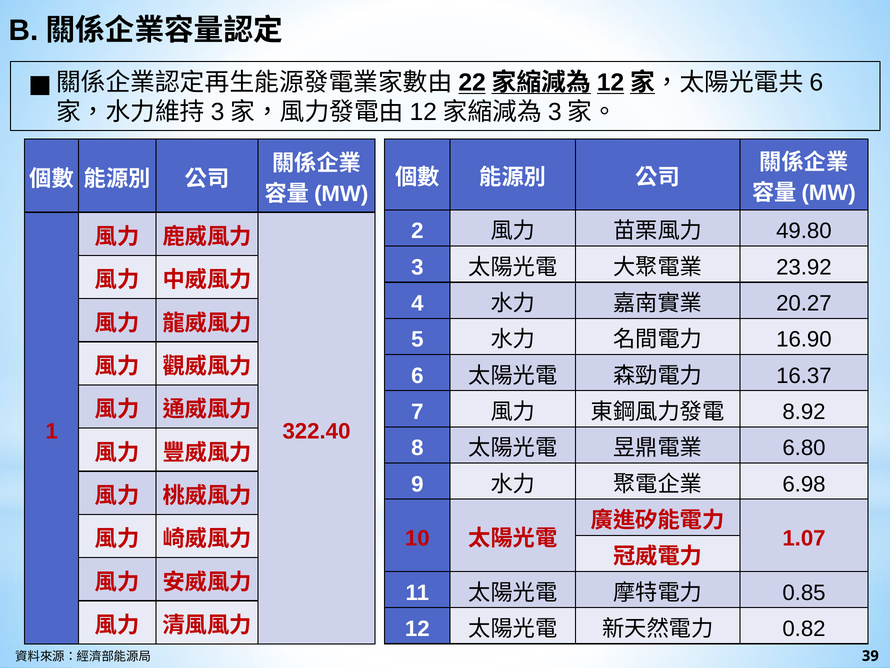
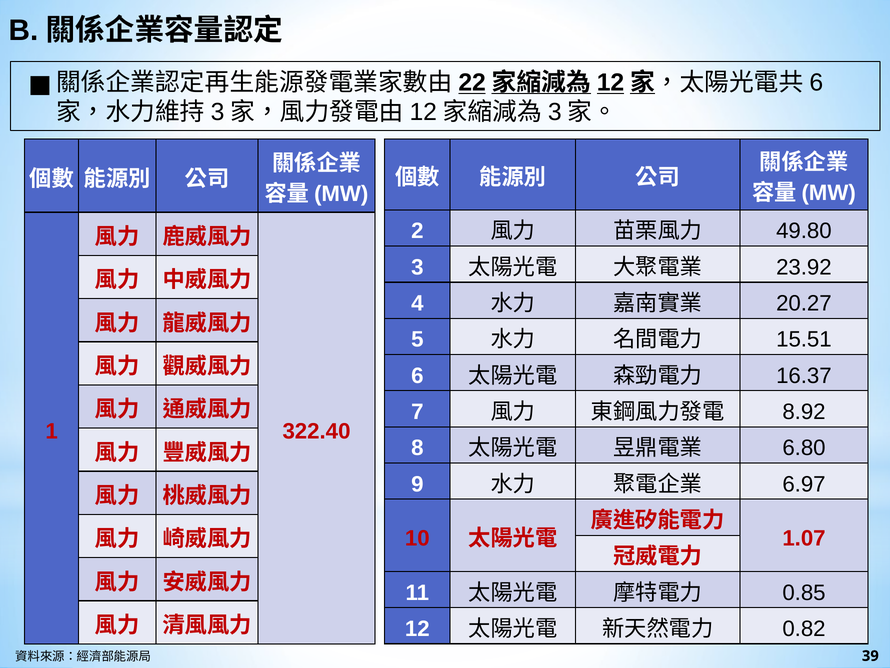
16.90: 16.90 -> 15.51 (804, 339)
6.98: 6.98 -> 6.97 (804, 484)
